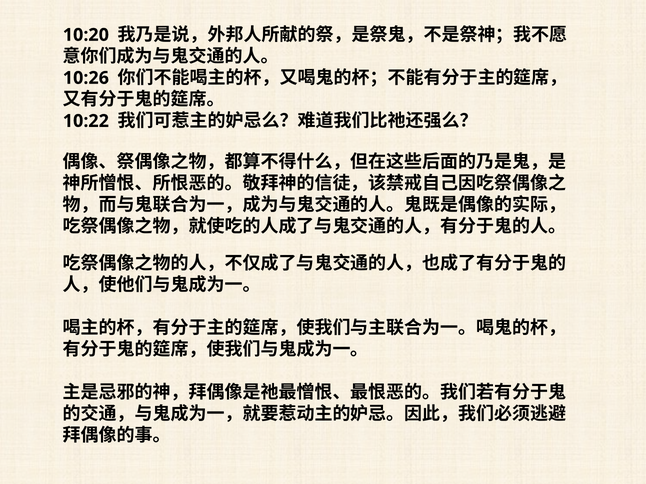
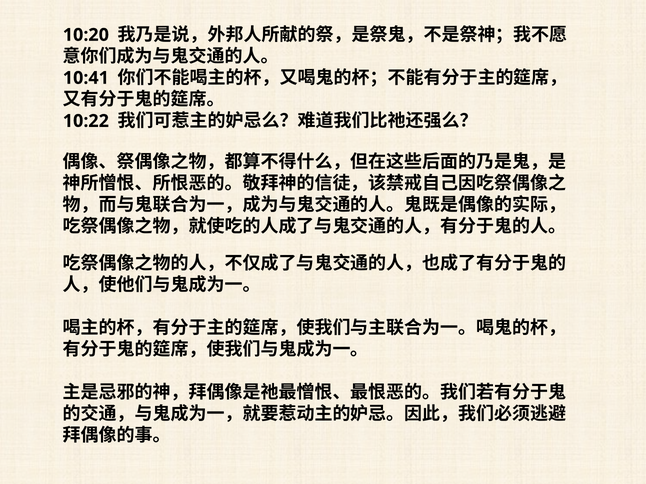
10:26: 10:26 -> 10:41 (86, 78)
